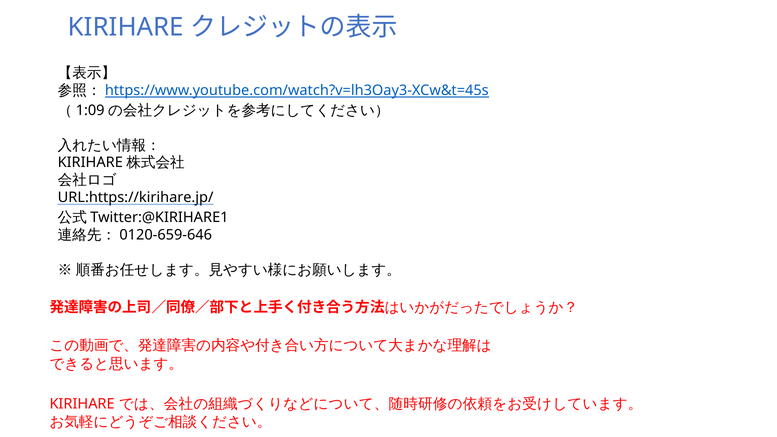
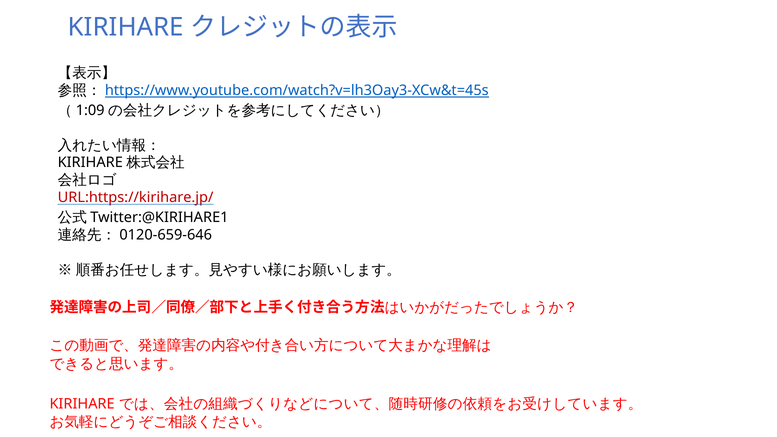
URL:https://kirihare.jp/ colour: black -> red (136, 198)
